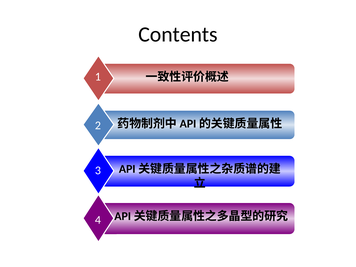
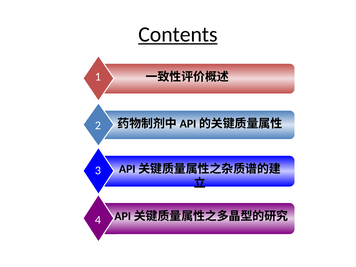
Contents underline: none -> present (178, 34)
